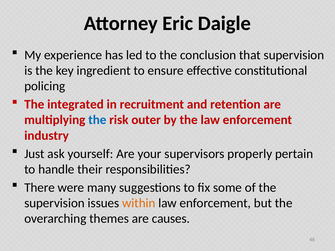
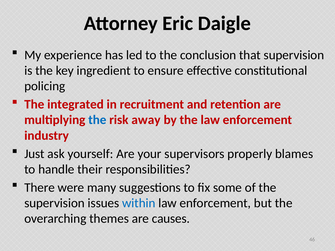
outer: outer -> away (146, 120)
pertain: pertain -> blames (294, 154)
within colour: orange -> blue (139, 203)
